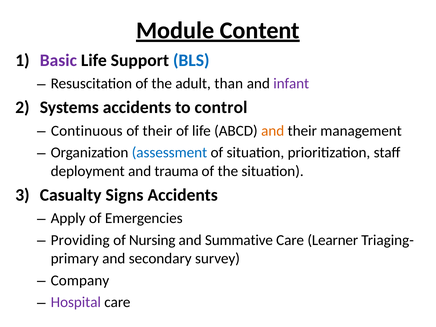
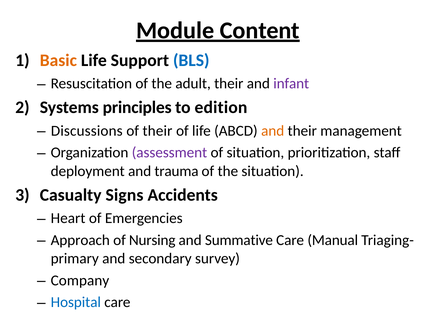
Basic colour: purple -> orange (58, 60)
adult than: than -> their (229, 84)
Systems accidents: accidents -> principles (137, 108)
control: control -> edition (221, 108)
Continuous: Continuous -> Discussions (87, 131)
assessment colour: blue -> purple (169, 153)
Apply: Apply -> Heart (68, 218)
Providing: Providing -> Approach (80, 240)
Learner: Learner -> Manual (333, 240)
Hospital colour: purple -> blue (76, 302)
